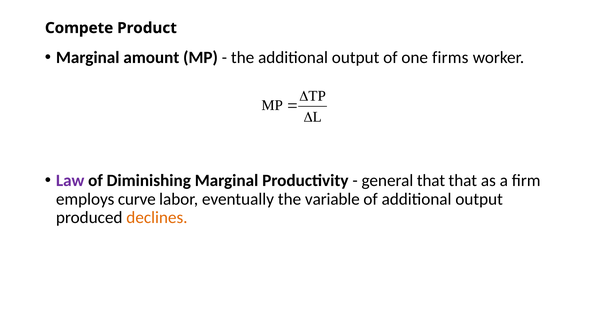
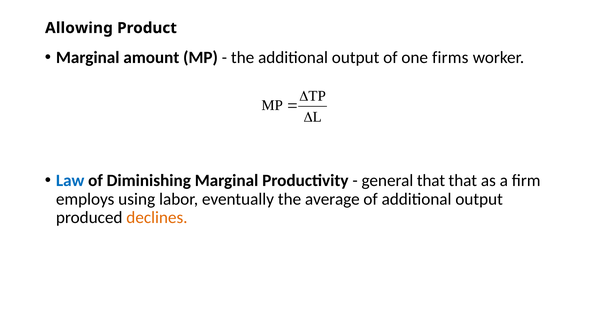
Compete: Compete -> Allowing (79, 28)
Law colour: purple -> blue (70, 181)
curve: curve -> using (137, 199)
variable: variable -> average (332, 199)
